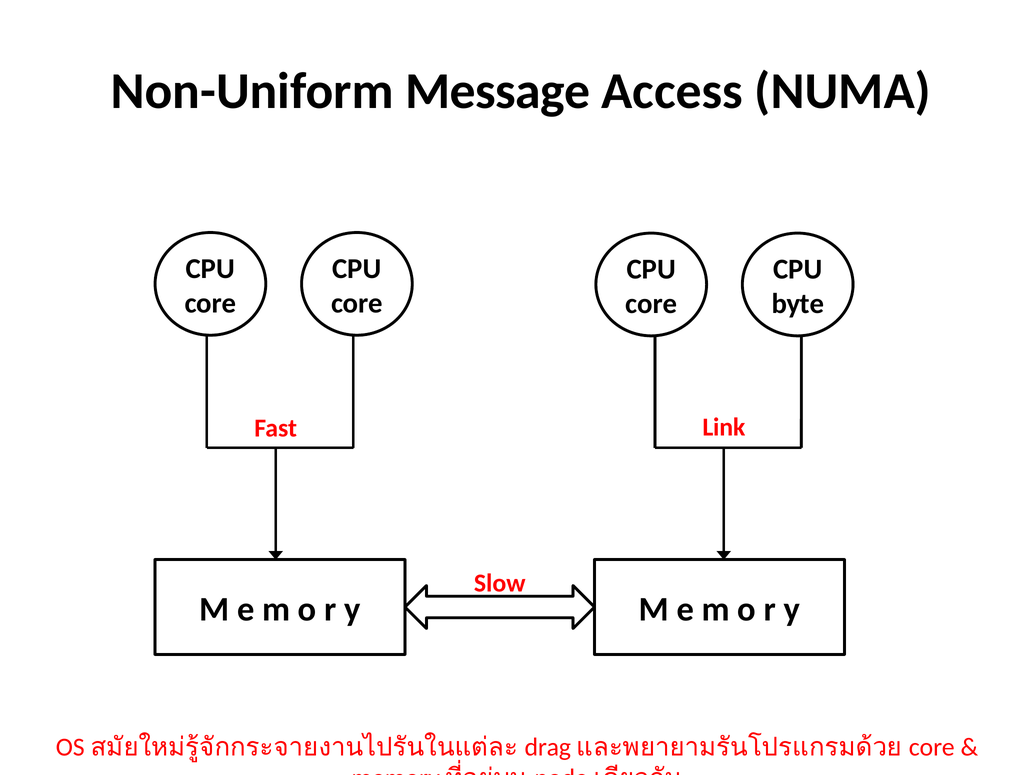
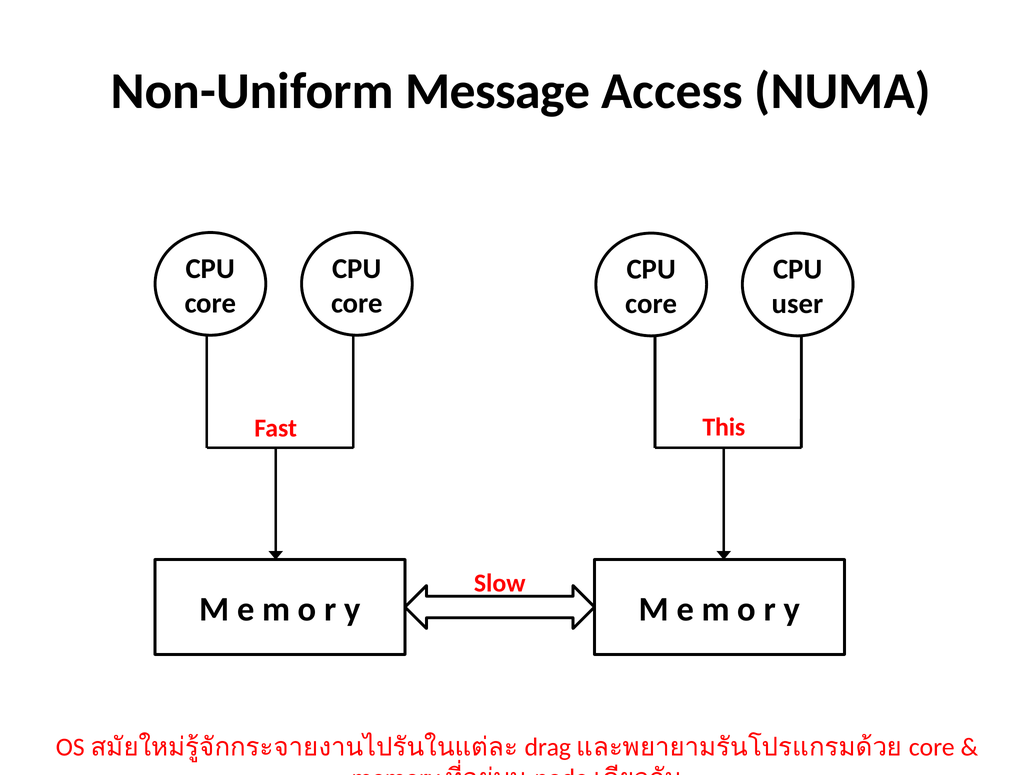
byte: byte -> user (798, 304)
Link: Link -> This (724, 427)
